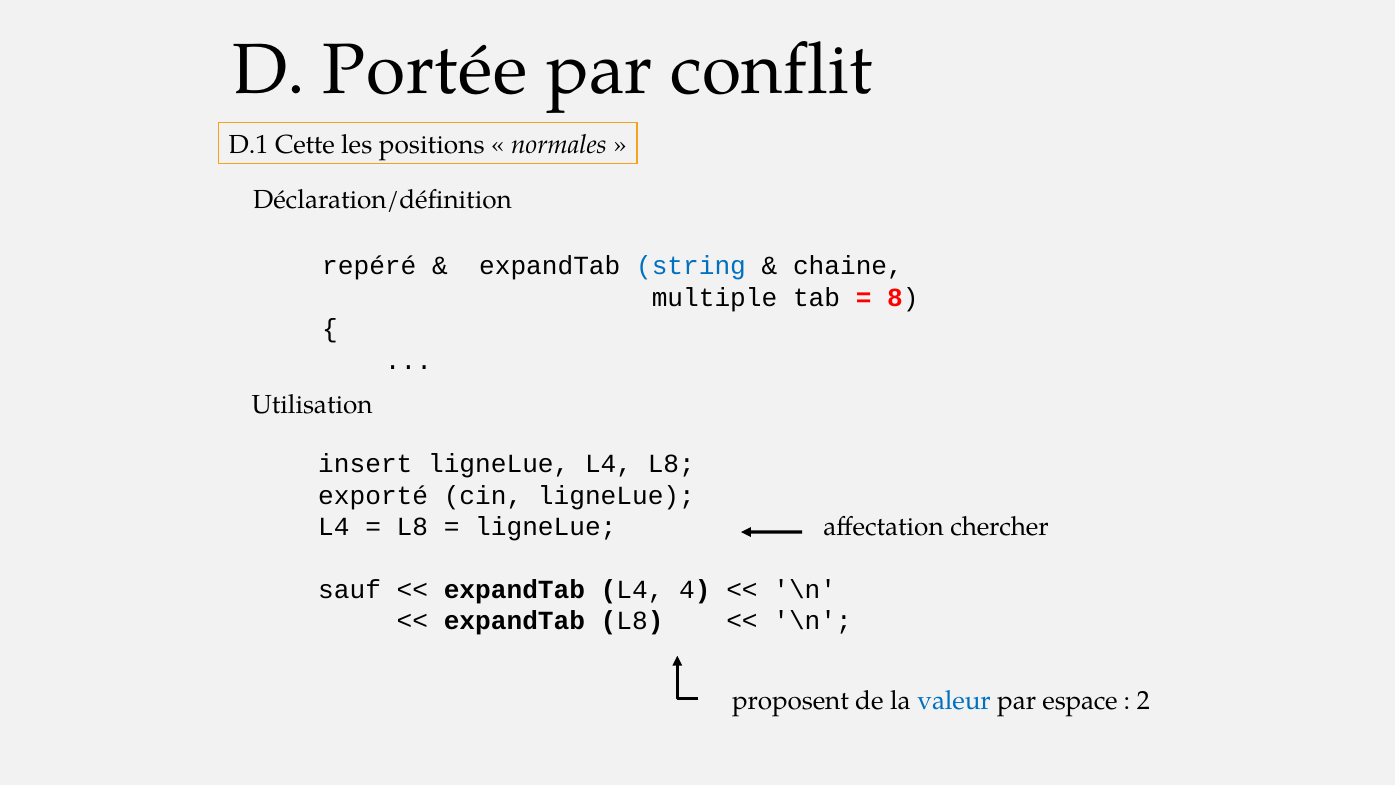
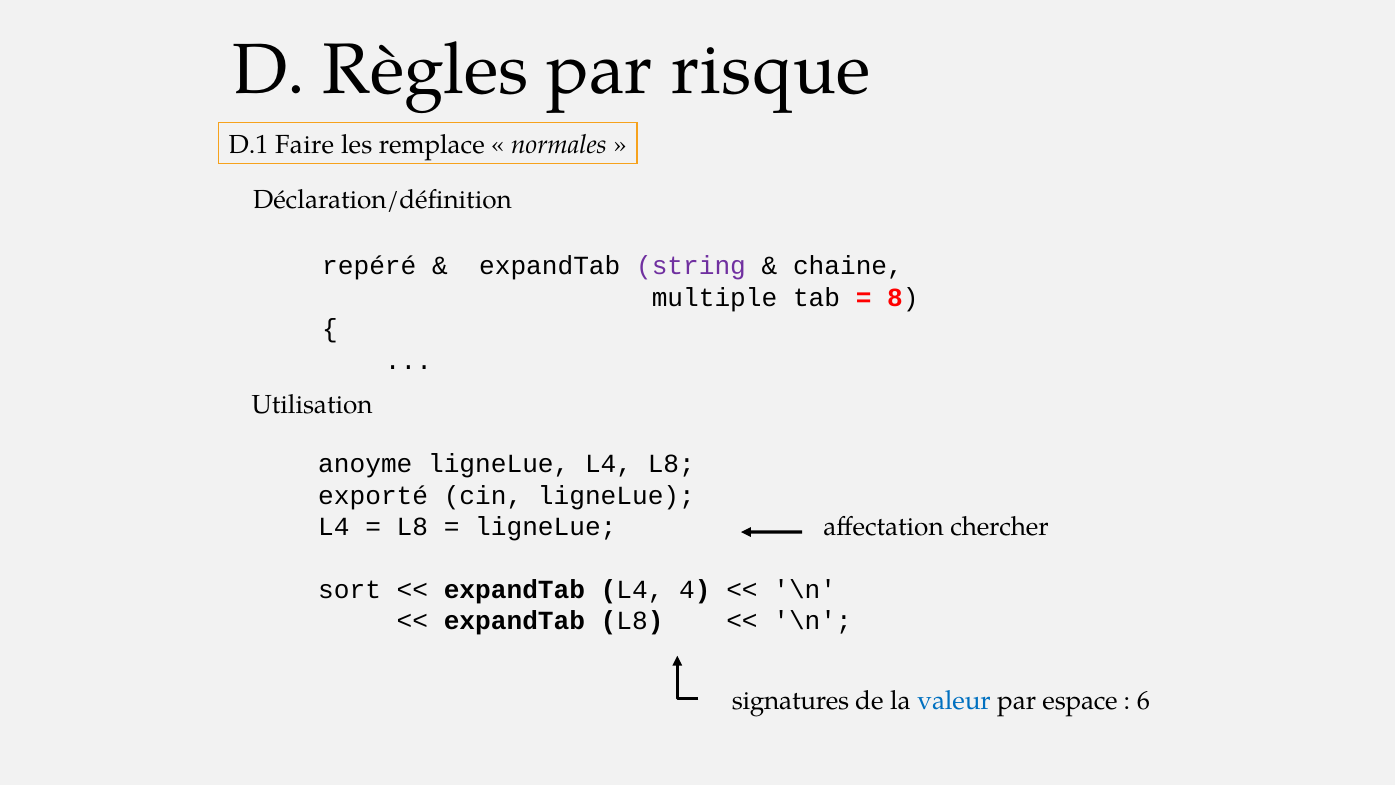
Portée: Portée -> Règles (426, 70)
conflit: conflit -> risque (771, 70)
Cette: Cette -> Faire (305, 145)
positions: positions -> remplace (432, 145)
string colour: blue -> purple (691, 266)
insert: insert -> anoyme (365, 464)
sauf: sauf -> sort (350, 589)
proposent: proposent -> signatures (791, 701)
2: 2 -> 6 (1143, 701)
